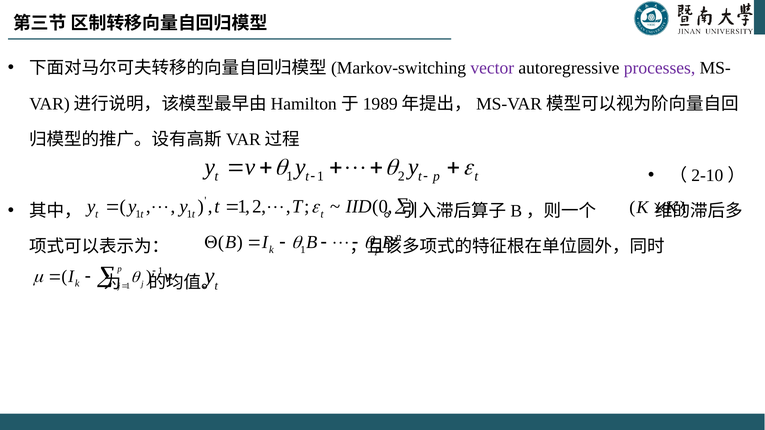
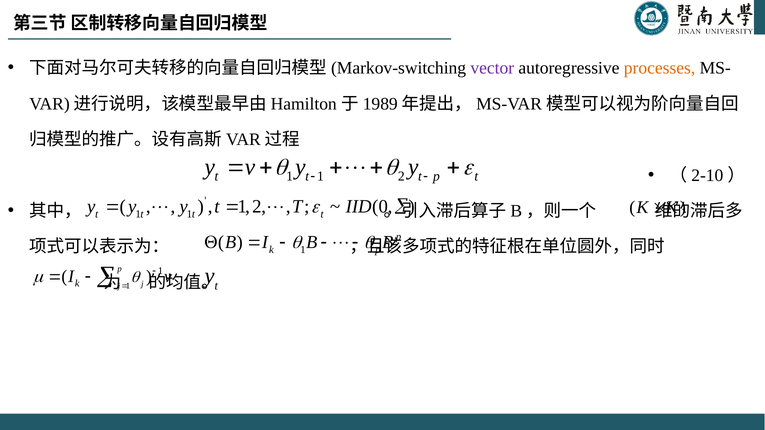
processes colour: purple -> orange (660, 68)
